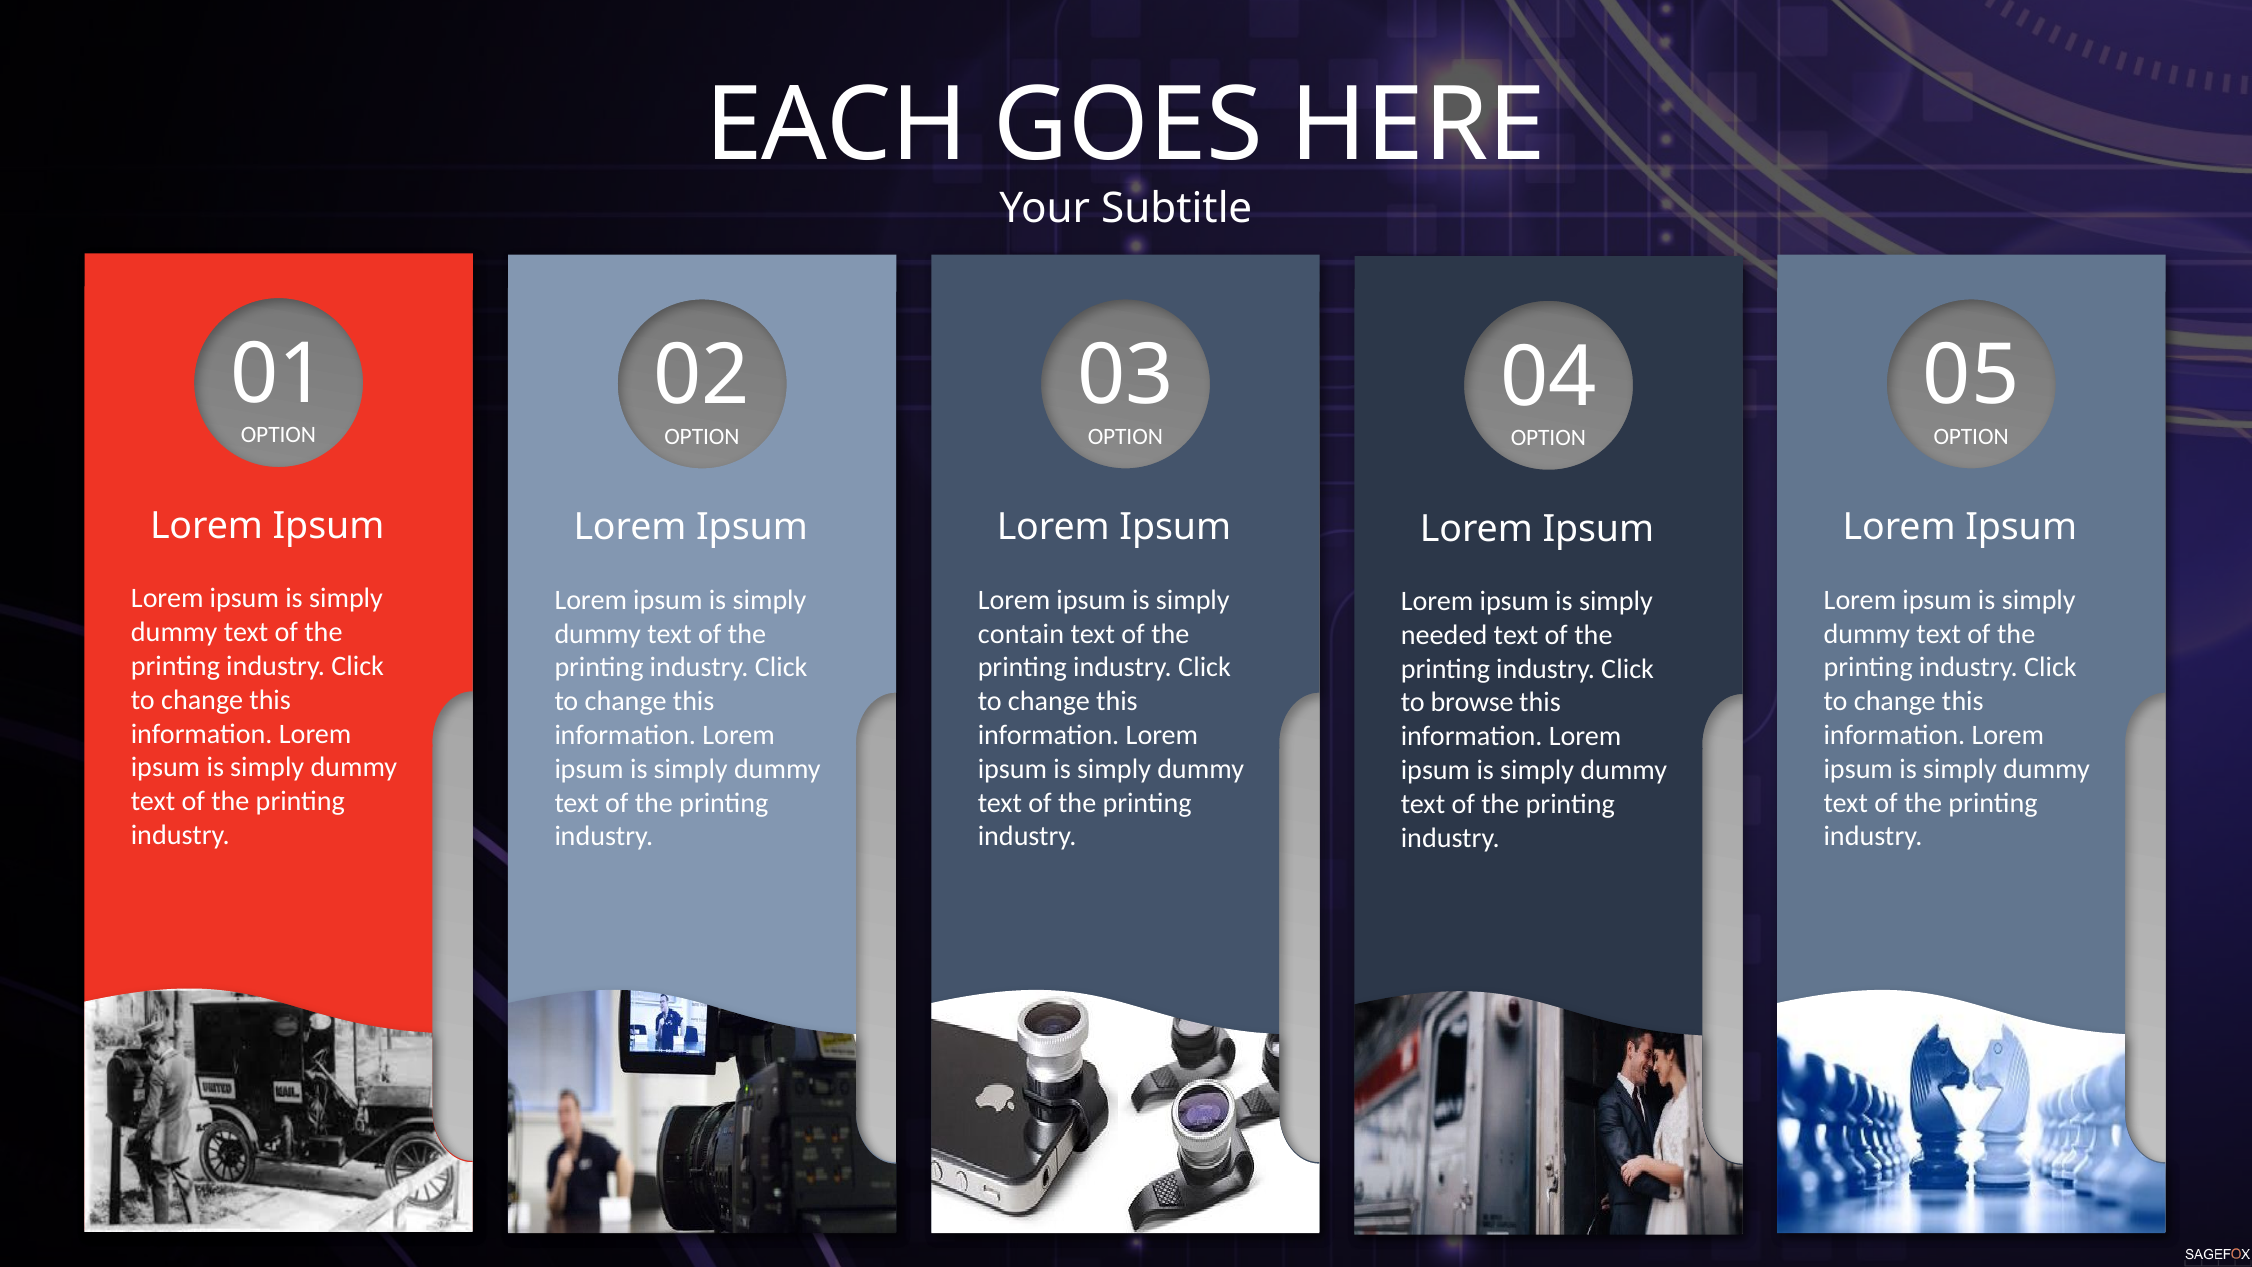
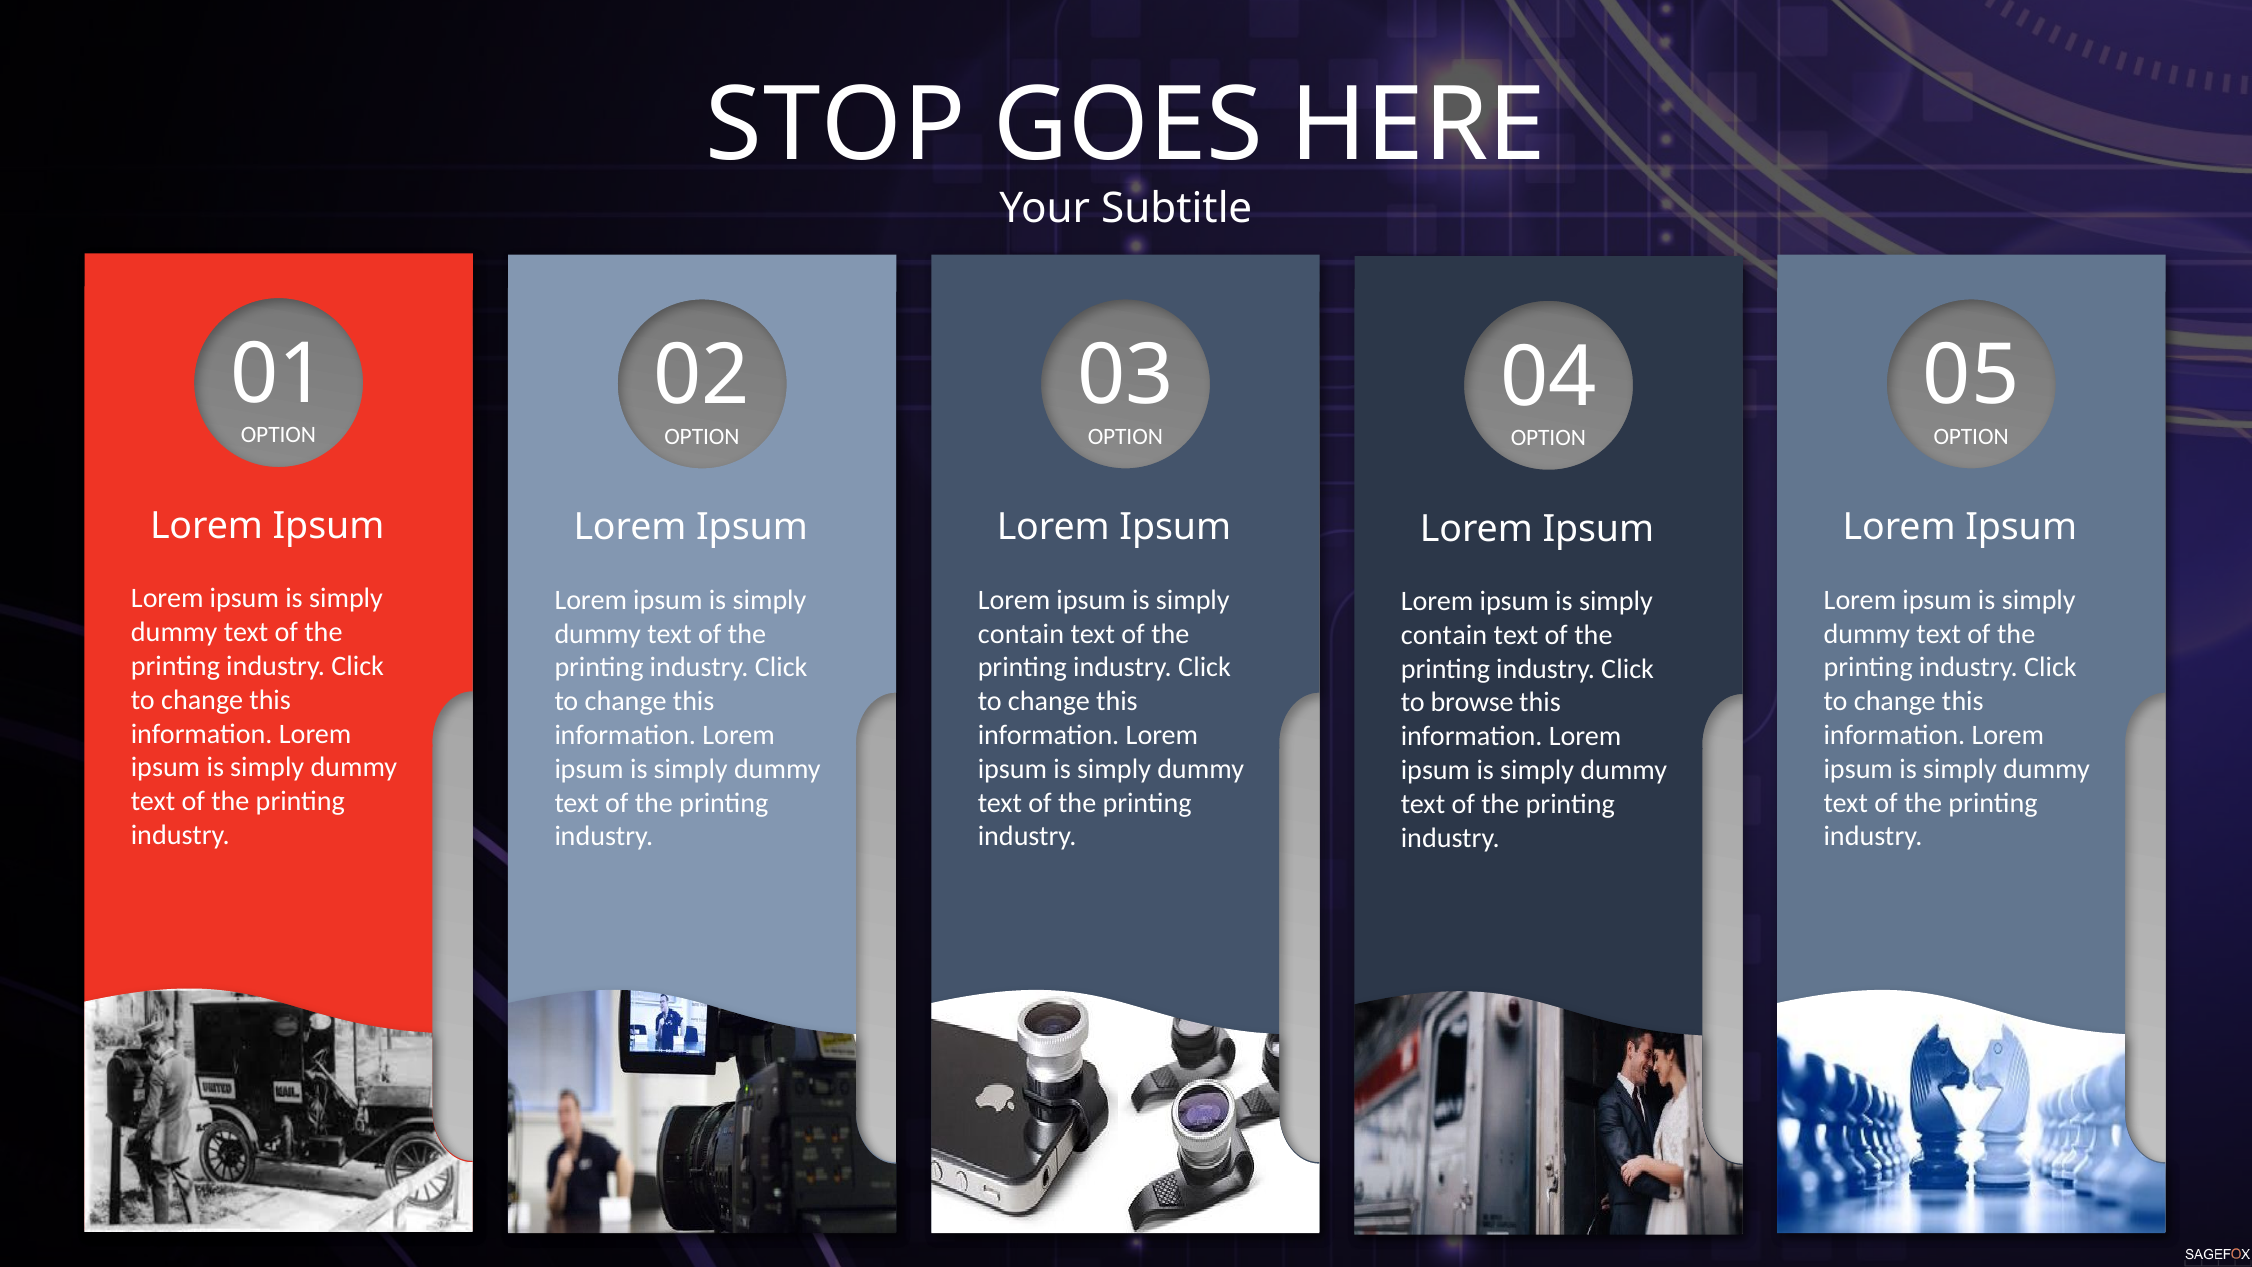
EACH: EACH -> STOP (836, 125)
needed: needed -> contain (1444, 635)
